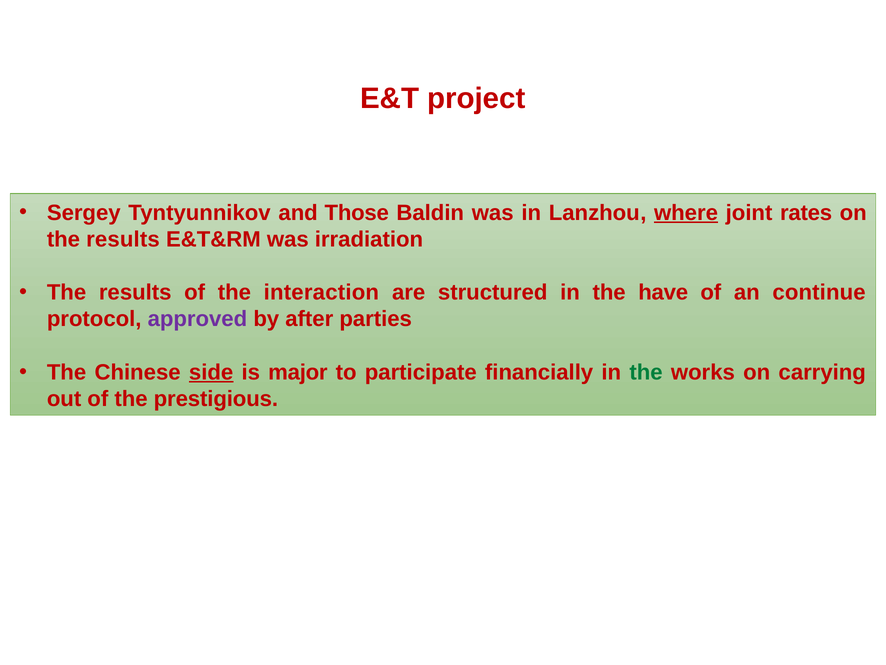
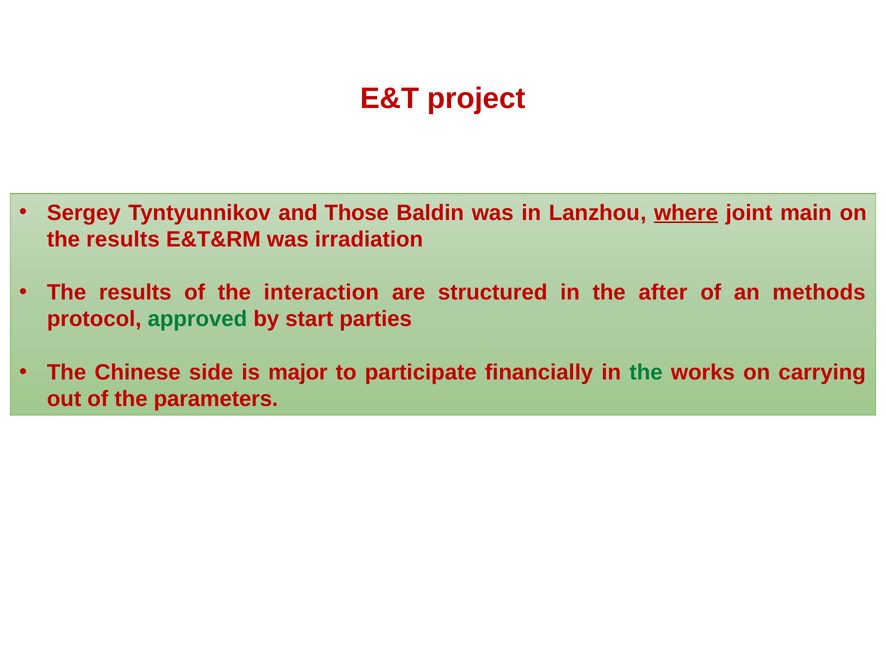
rates: rates -> main (806, 213)
have: have -> after (663, 292)
continue: continue -> methods (819, 292)
approved colour: purple -> green (197, 319)
after: after -> start (309, 319)
side underline: present -> none (211, 372)
prestigious: prestigious -> parameters (216, 399)
